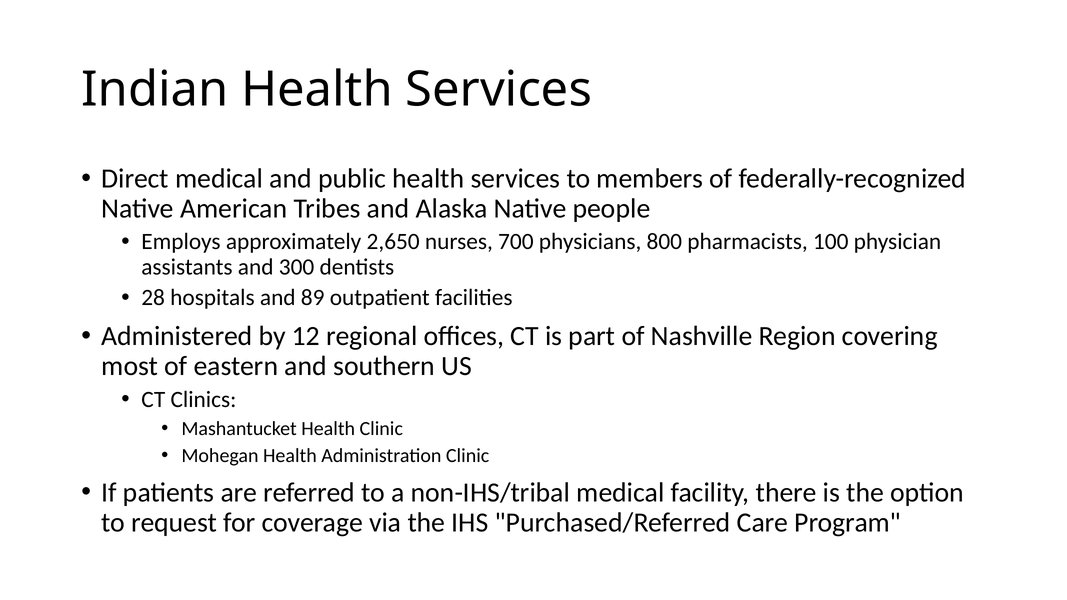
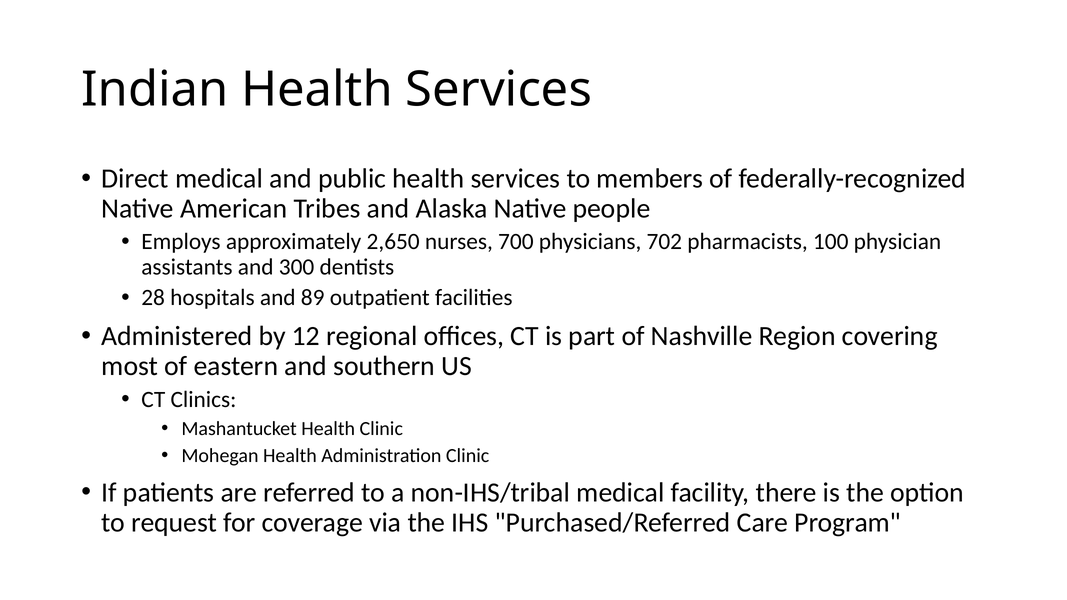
800: 800 -> 702 (664, 242)
